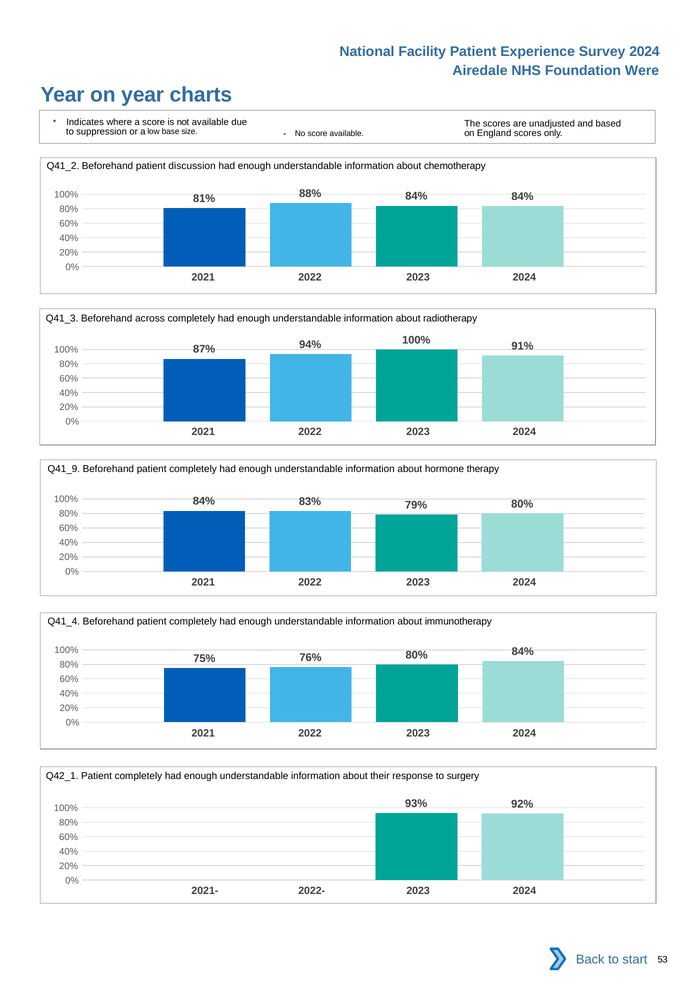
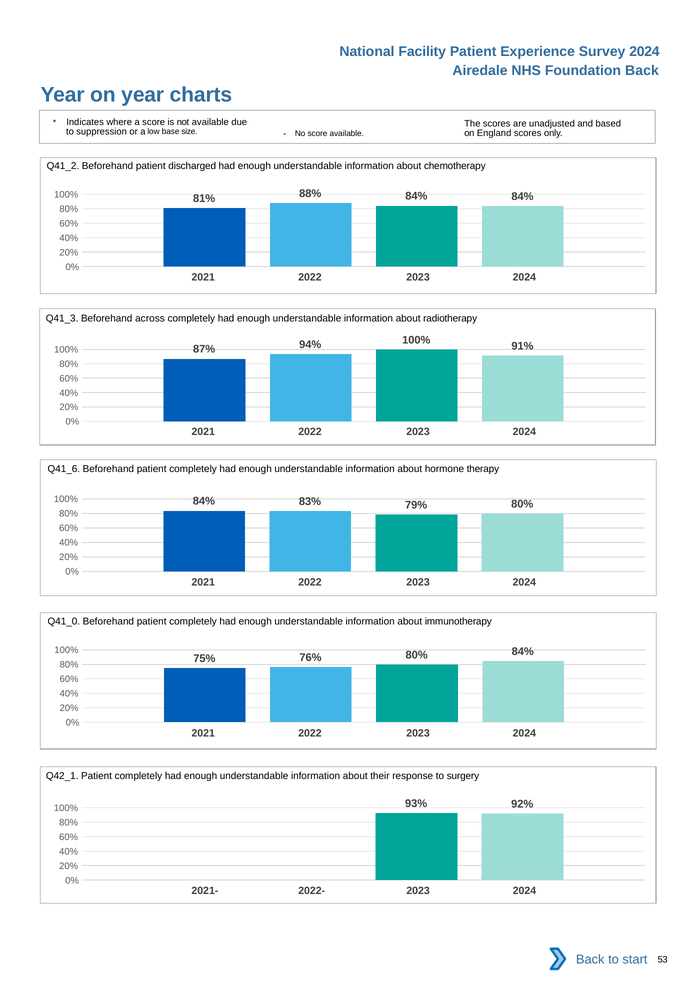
Foundation Were: Were -> Back (642, 71)
discussion: discussion -> discharged (192, 166)
Q41_9: Q41_9 -> Q41_6 (64, 469)
Q41_4: Q41_4 -> Q41_0 (64, 621)
